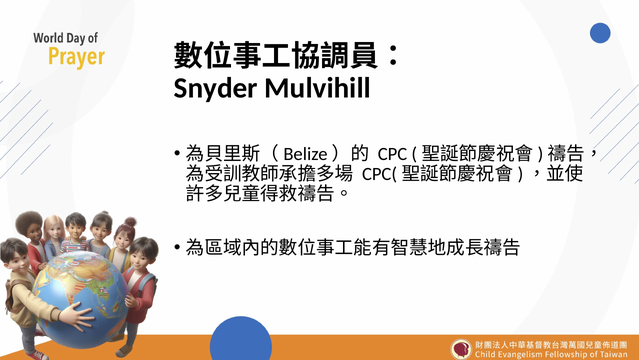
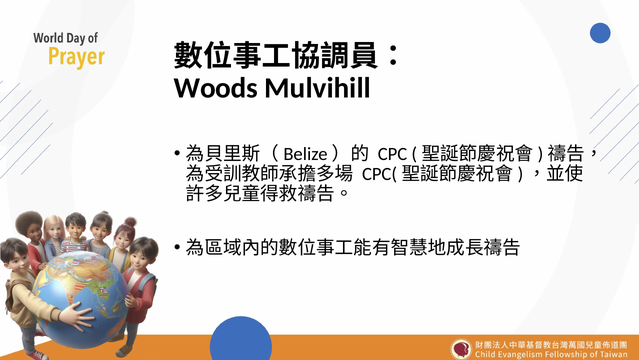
Snyder: Snyder -> Woods (216, 88)
